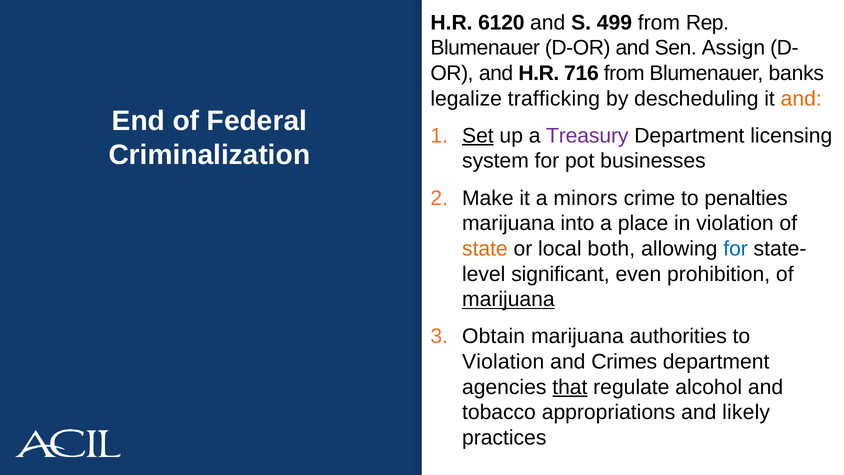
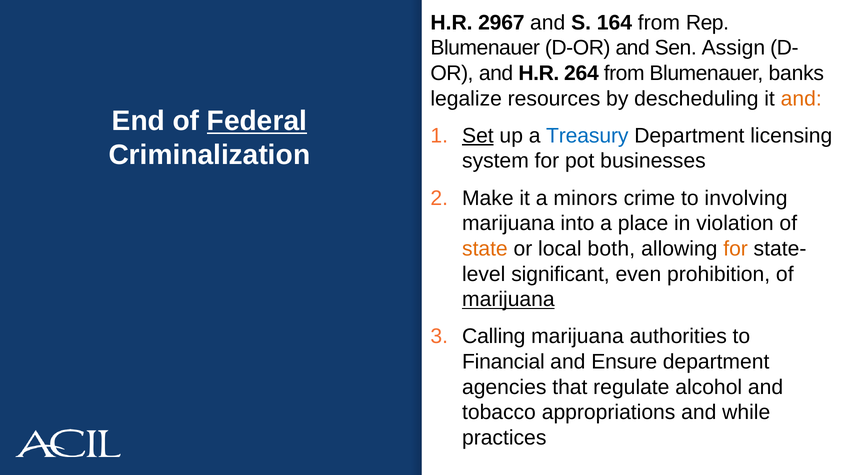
6120: 6120 -> 2967 (501, 23)
499: 499 -> 164 (614, 23)
716: 716 -> 264 (581, 73)
trafficking: trafficking -> resources (554, 99)
Federal underline: none -> present (257, 121)
Treasury colour: purple -> blue (587, 136)
penalties: penalties -> involving (746, 198)
for colour: blue -> orange (736, 249)
Obtain: Obtain -> Calling (494, 336)
Violation: Violation -> Financial (503, 362)
Crimes: Crimes -> Ensure (624, 362)
that underline: present -> none (570, 387)
likely: likely -> while (746, 412)
